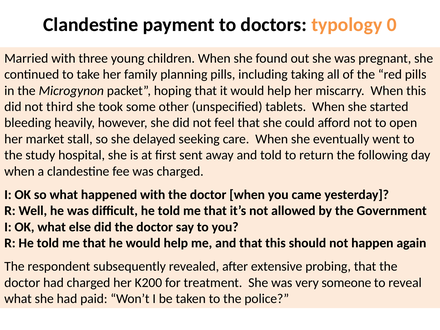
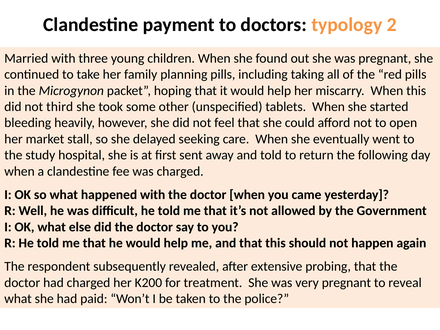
0: 0 -> 2 (392, 25)
very someone: someone -> pregnant (346, 283)
